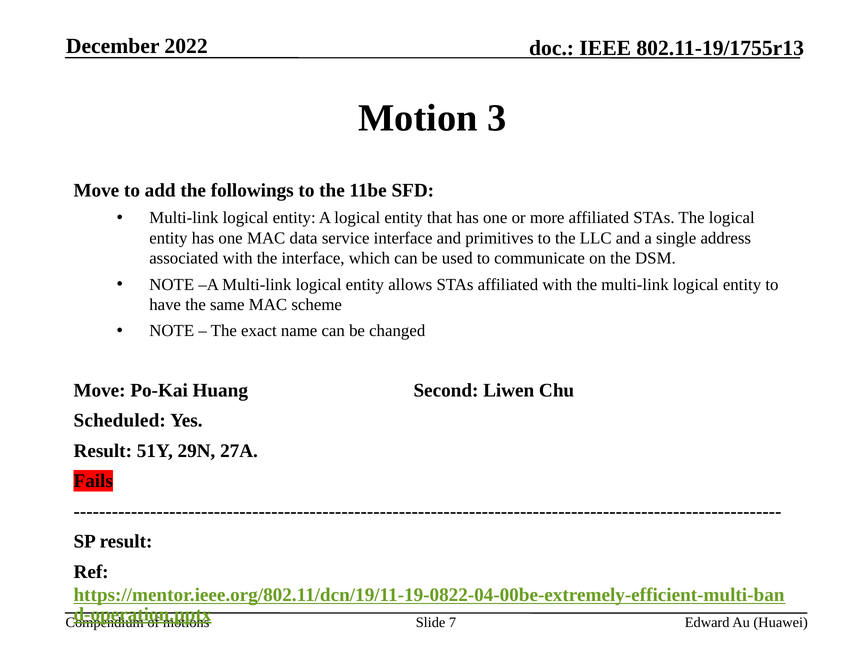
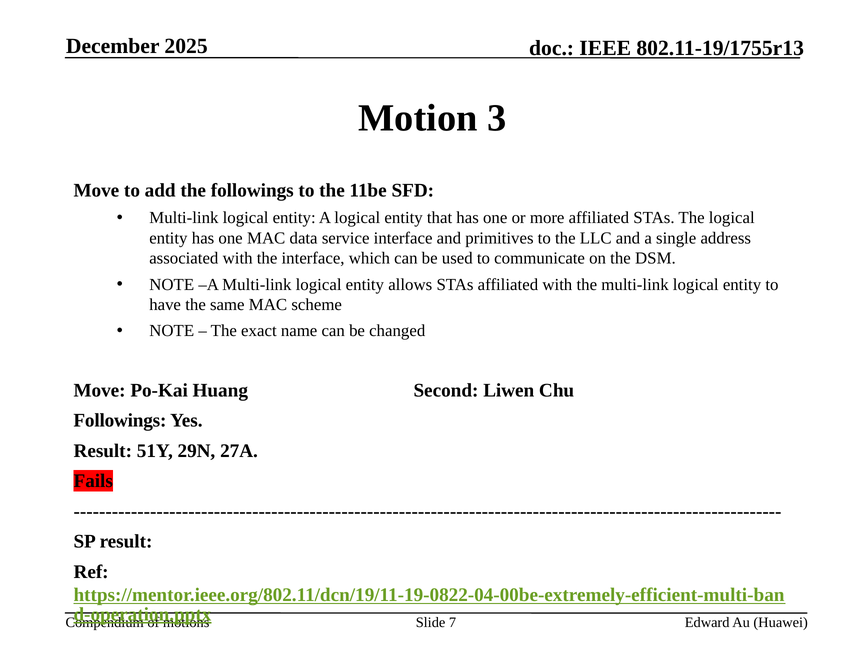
2022: 2022 -> 2025 (186, 46)
Scheduled: Scheduled -> Followings (120, 420)
